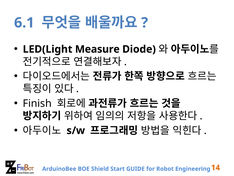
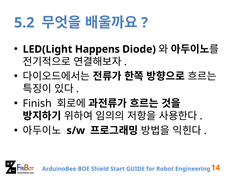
6.1: 6.1 -> 5.2 (24, 23)
Measure: Measure -> Happens (97, 49)
